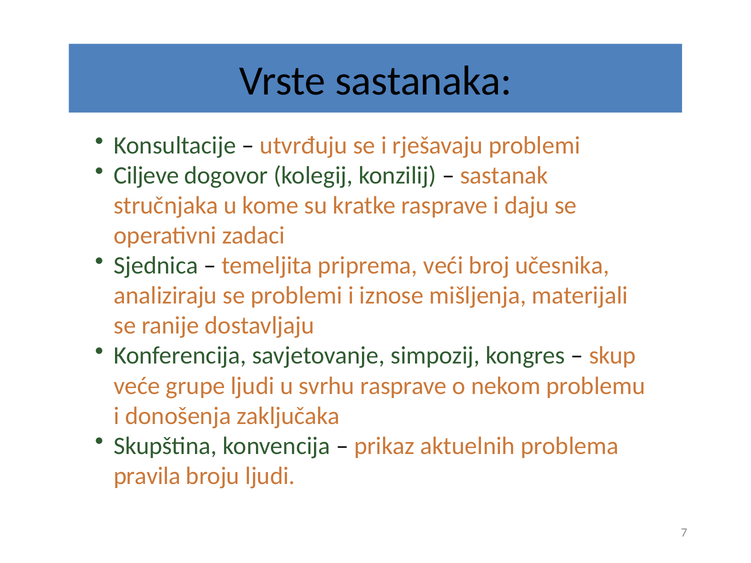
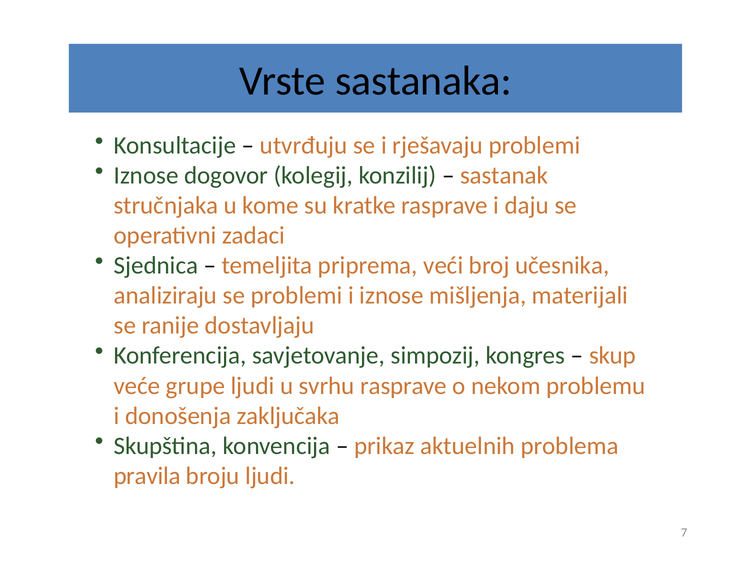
Ciljeve: Ciljeve -> Iznose (146, 176)
